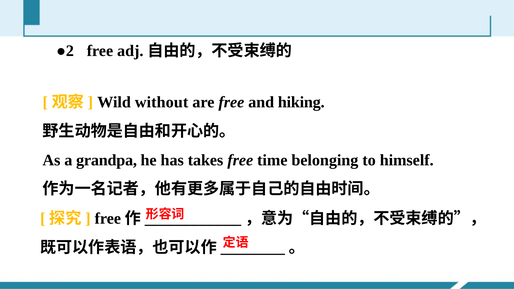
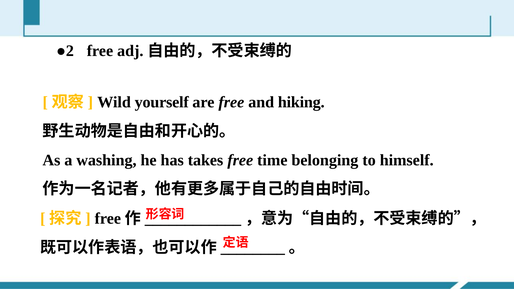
without: without -> yourself (162, 102)
grandpa: grandpa -> washing (106, 160)
